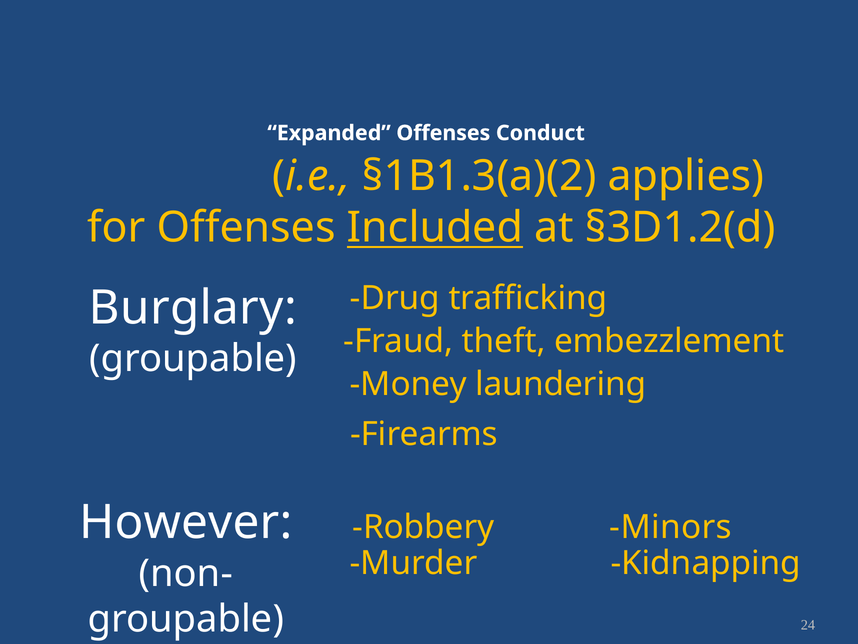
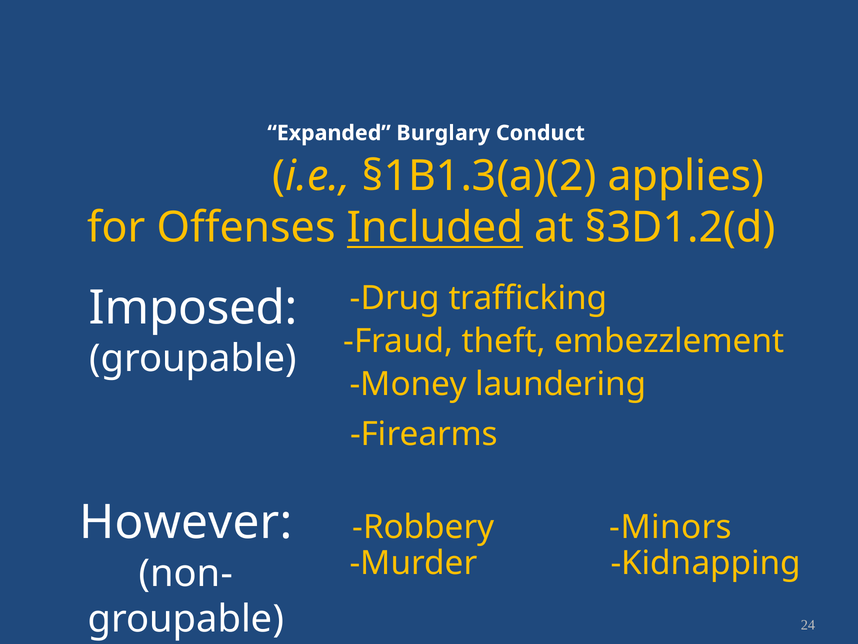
Expanded Offenses: Offenses -> Burglary (443, 133)
Burglary: Burglary -> Imposed (193, 308)
